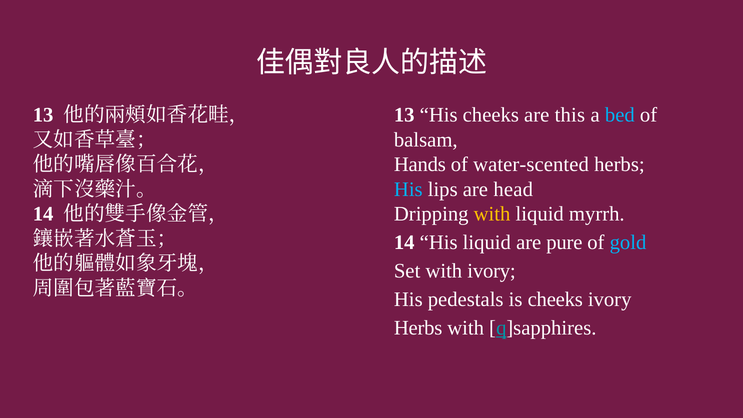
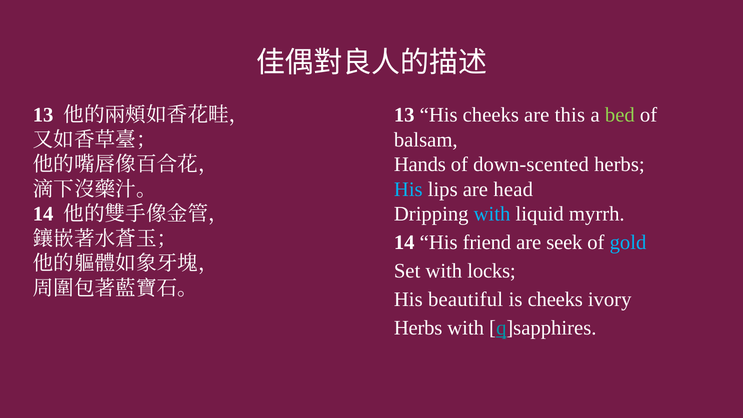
bed colour: light blue -> light green (620, 115)
water-scented: water-scented -> down-scented (531, 164)
with colour: yellow -> light blue (492, 214)
His liquid: liquid -> friend (487, 242)
pure: pure -> seek (564, 242)
with ivory: ivory -> locks (492, 271)
pedestals: pedestals -> beautiful (466, 299)
